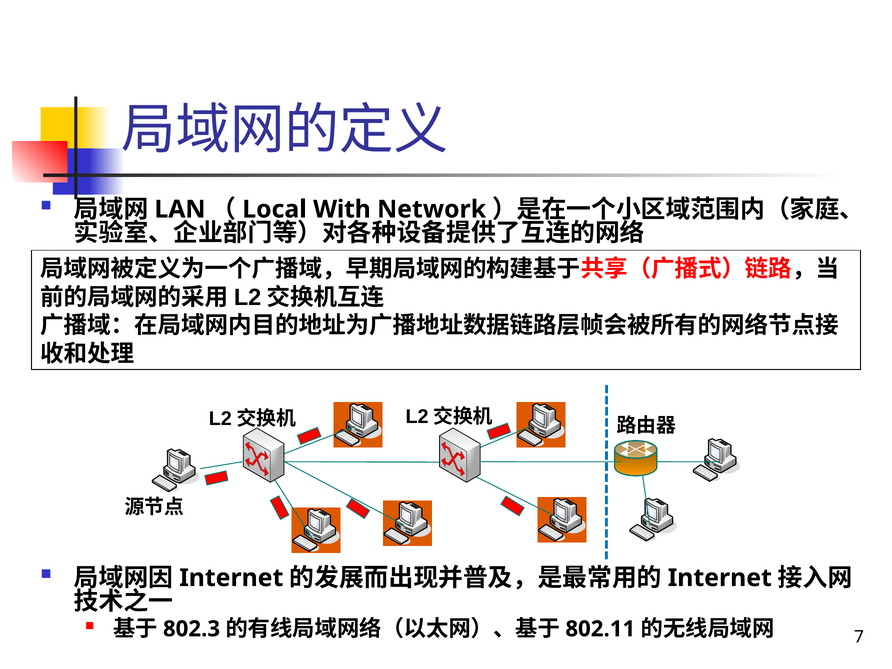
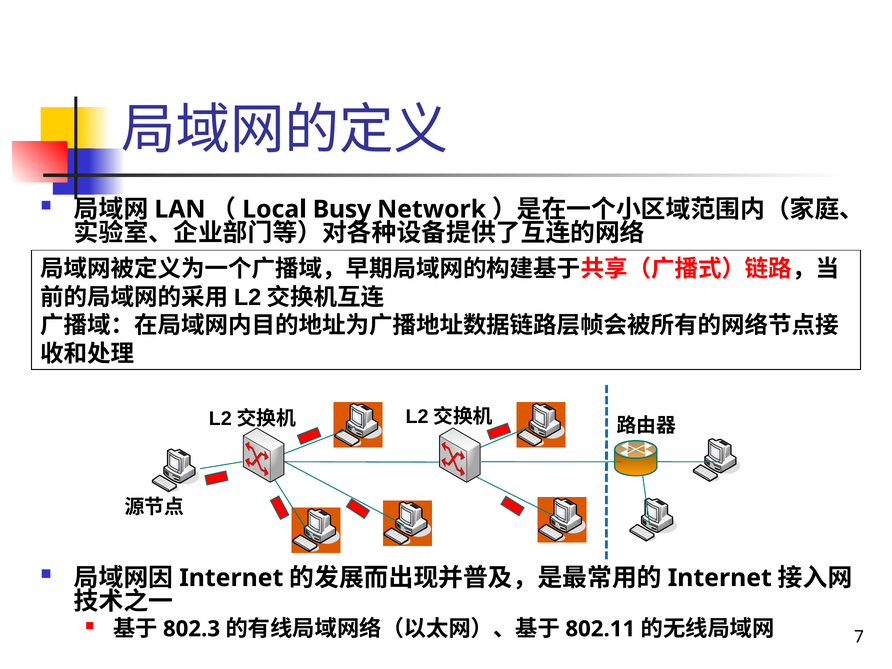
With: With -> Busy (342, 209)
